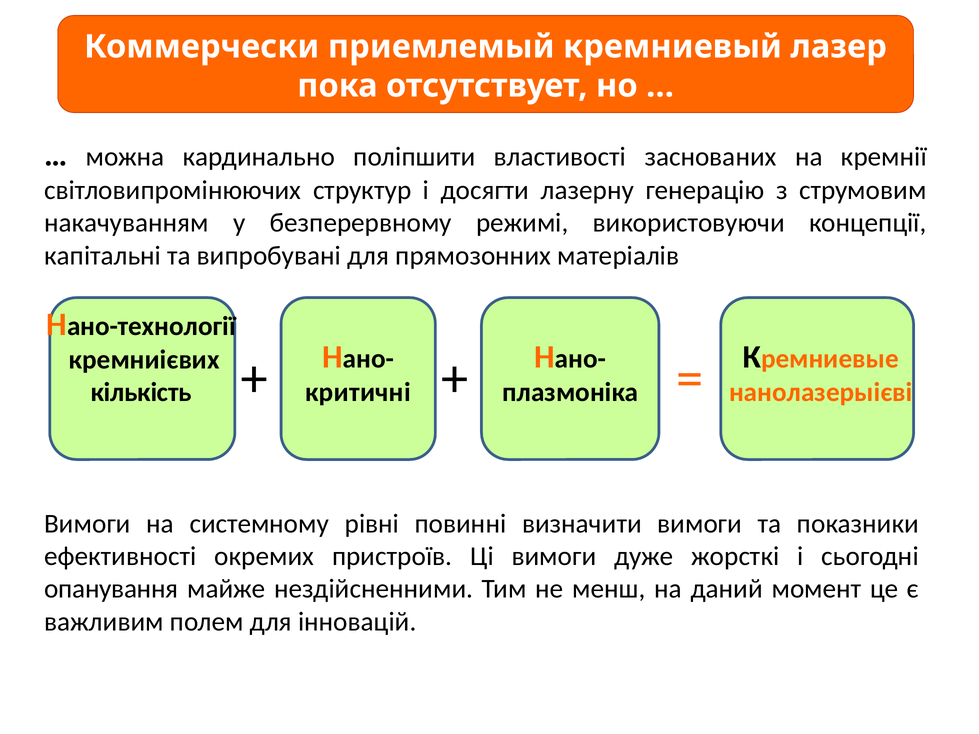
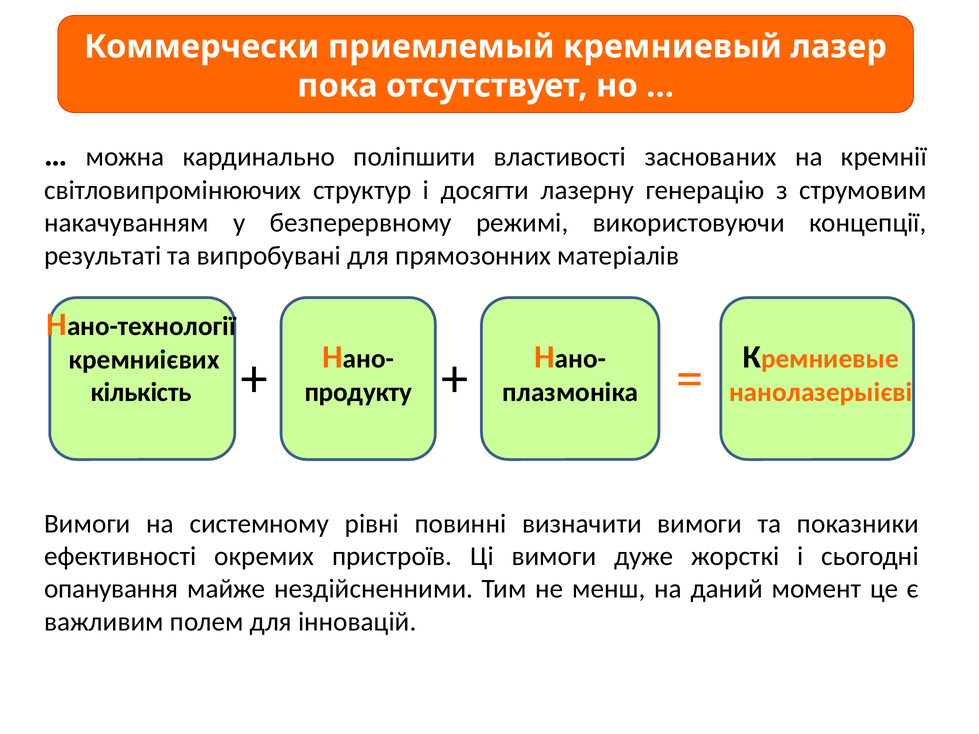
капітальні: капітальні -> результаті (103, 256)
критичні: критичні -> продукту (358, 393)
